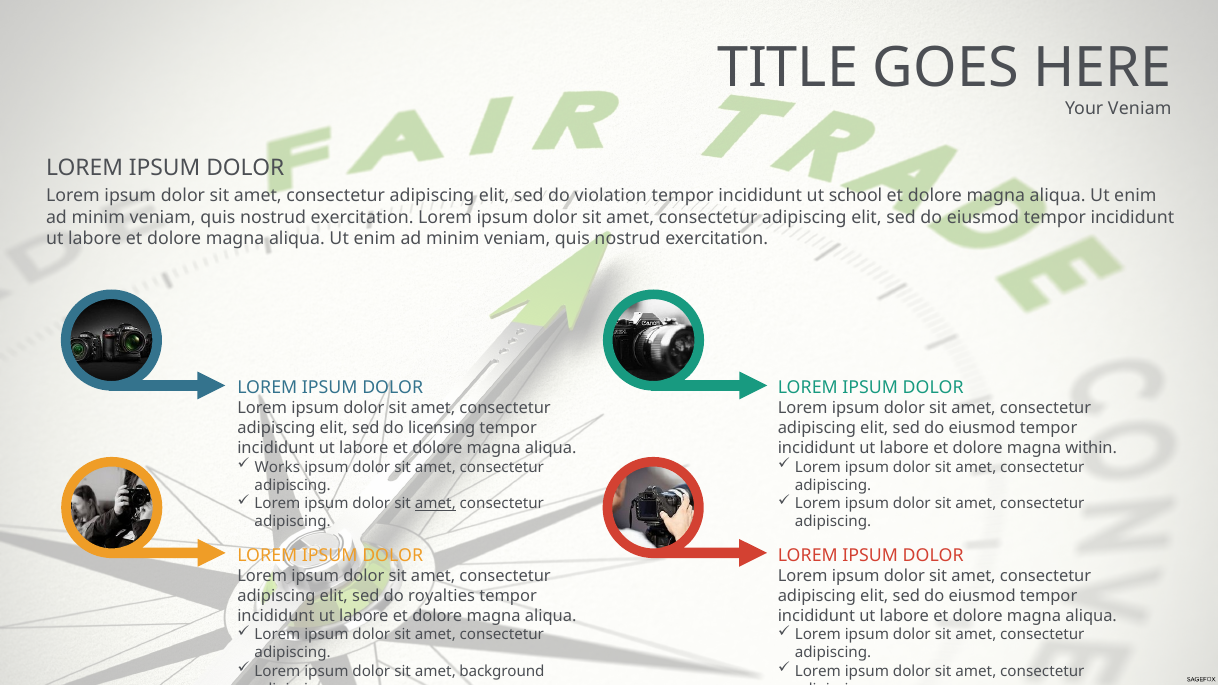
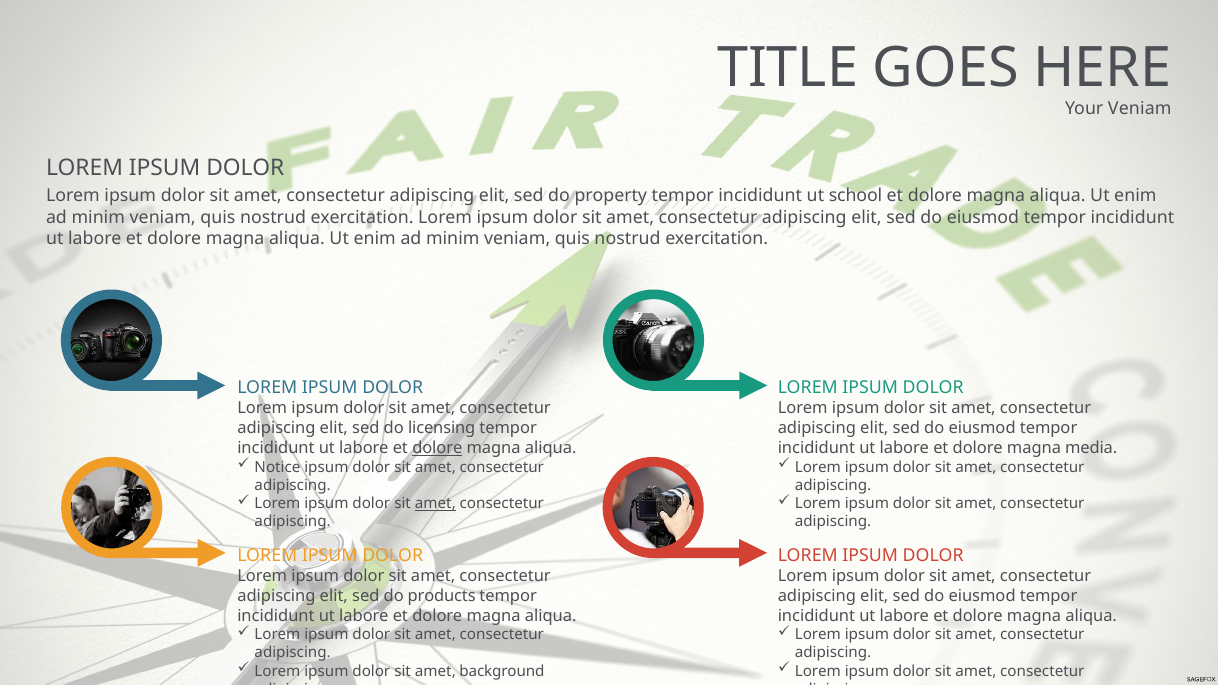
violation: violation -> property (611, 196)
dolore underline: none -> present (437, 448)
within: within -> media (1091, 448)
Works: Works -> Notice (277, 467)
royalties: royalties -> products (442, 596)
